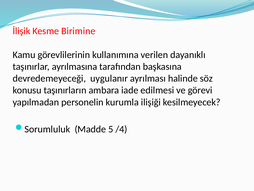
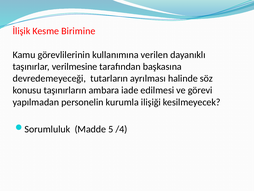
ayrılmasına: ayrılmasına -> verilmesine (75, 66)
uygulanır: uygulanır -> tutarların (109, 78)
